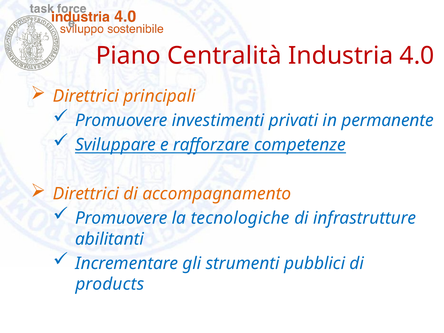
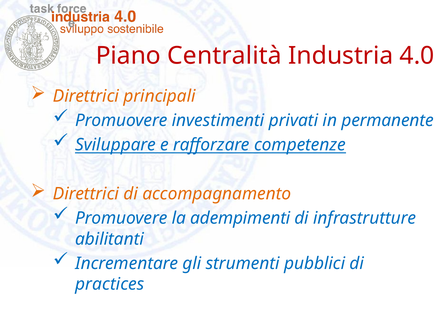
tecnologiche: tecnologiche -> adempimenti (240, 218)
products: products -> practices (110, 284)
